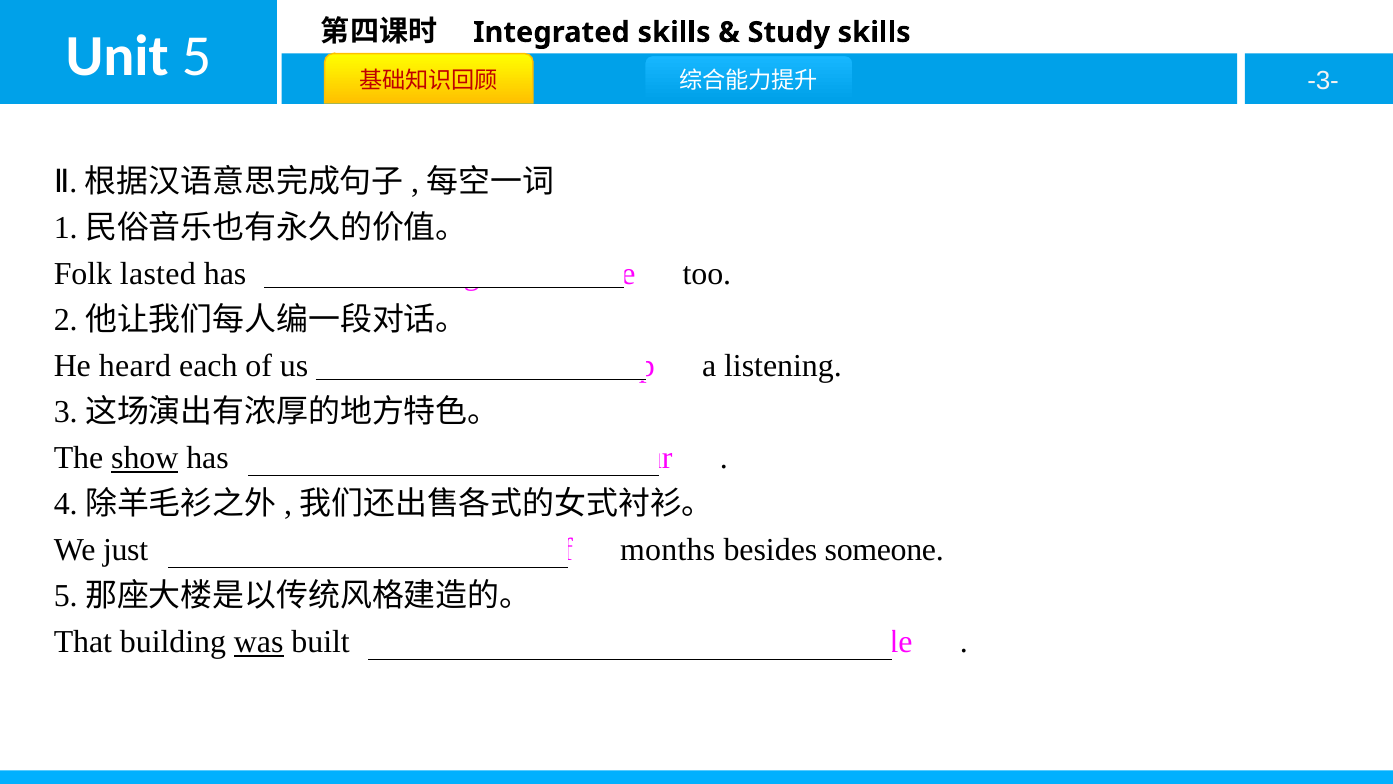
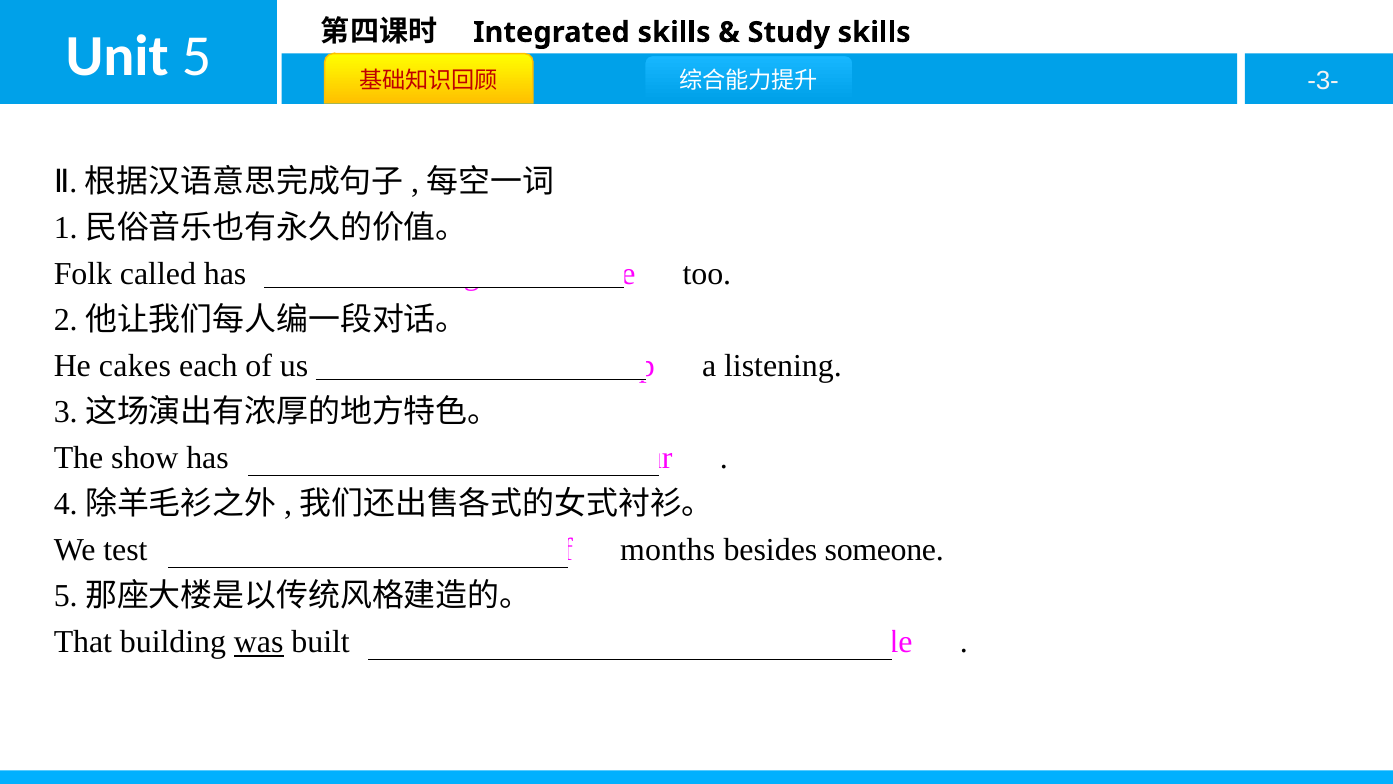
lasted: lasted -> called (158, 274)
heard: heard -> cakes (135, 366)
show underline: present -> none (145, 458)
just: just -> test (125, 550)
